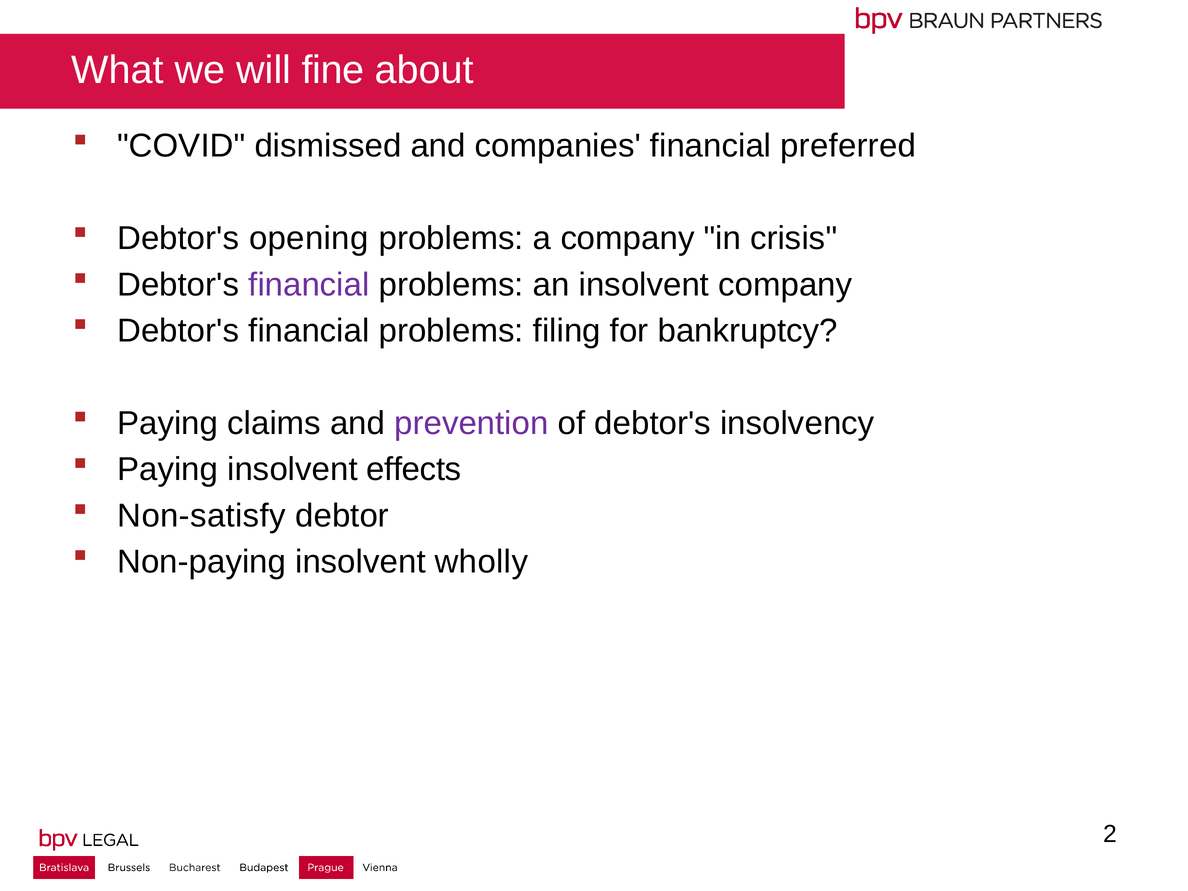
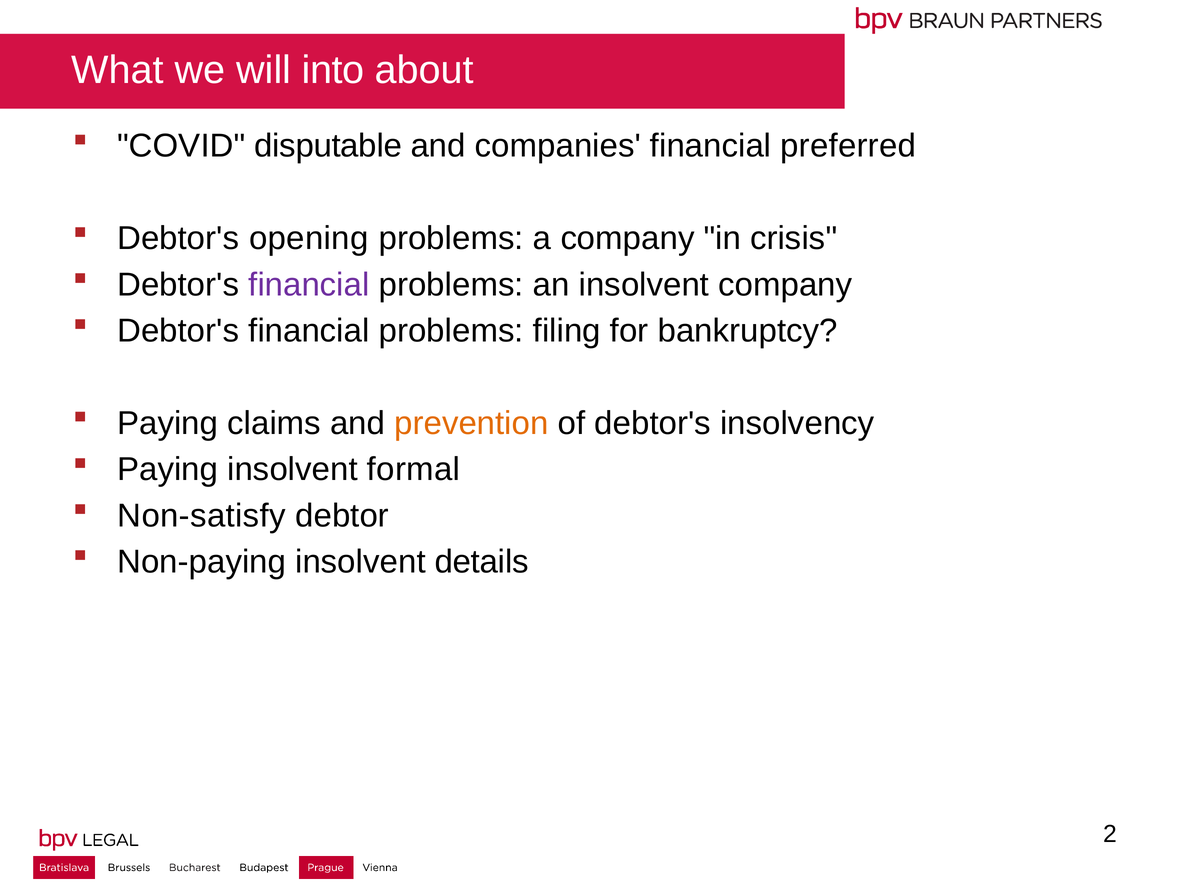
fine: fine -> into (333, 70)
dismissed: dismissed -> disputable (328, 146)
prevention colour: purple -> orange (471, 423)
effects: effects -> formal (414, 469)
wholly: wholly -> details (482, 562)
